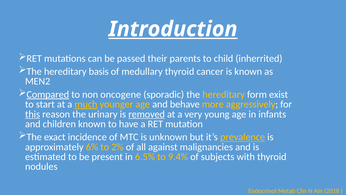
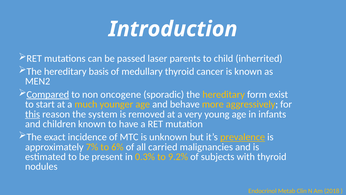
Introduction underline: present -> none (173, 29)
their: their -> laser (157, 58)
much underline: present -> none (86, 104)
urinary: urinary -> system (103, 114)
removed underline: present -> none (147, 114)
6%: 6% -> 7% (92, 147)
2%: 2% -> 6% (117, 147)
against: against -> carried (163, 147)
6.5%: 6.5% -> 0.3% (145, 156)
9.4%: 9.4% -> 9.2% (178, 156)
